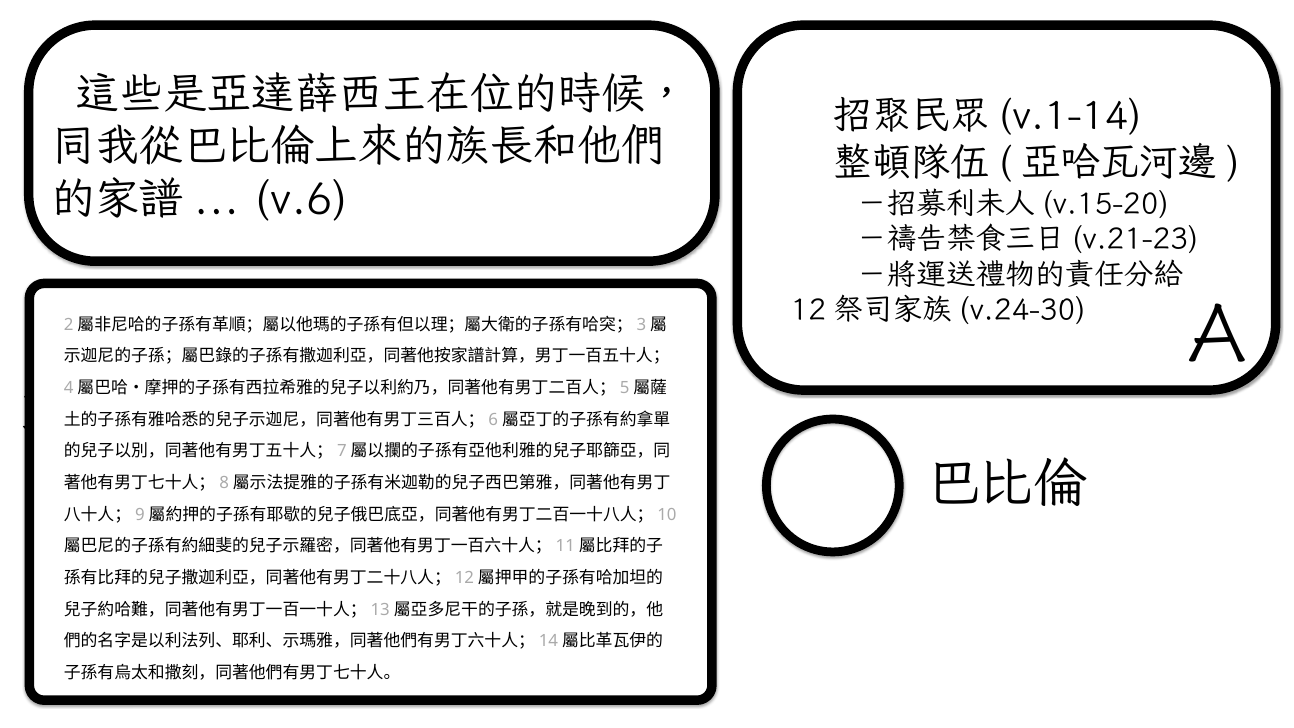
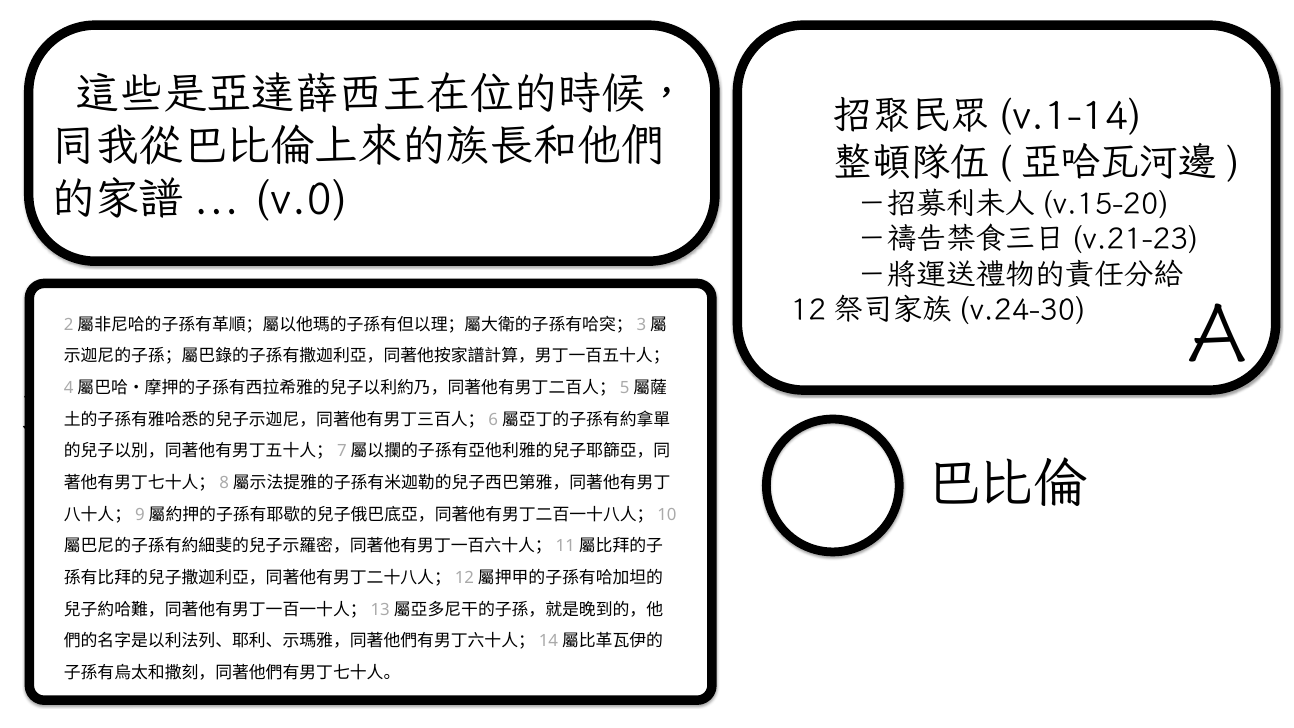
v.6: v.6 -> v.0 (301, 199)
